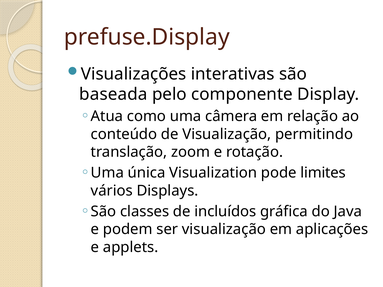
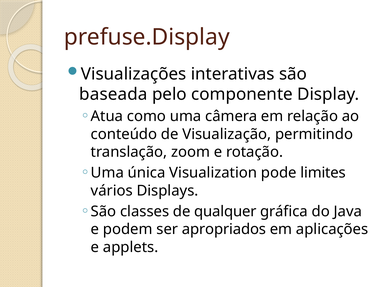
incluídos: incluídos -> qualquer (225, 212)
ser visualização: visualização -> apropriados (224, 229)
